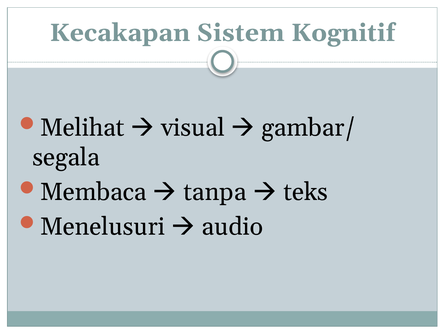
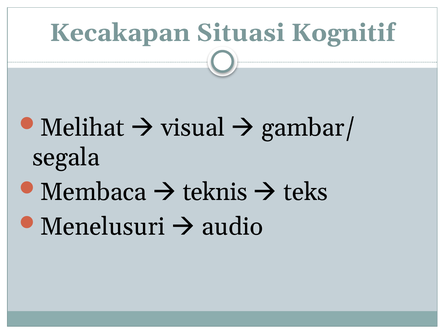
Sistem: Sistem -> Situasi (241, 33)
tanpa: tanpa -> teknis (215, 192)
